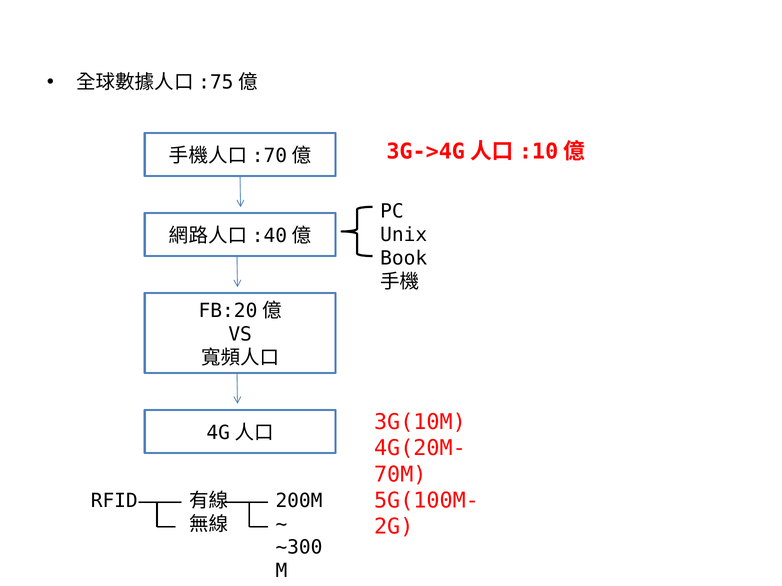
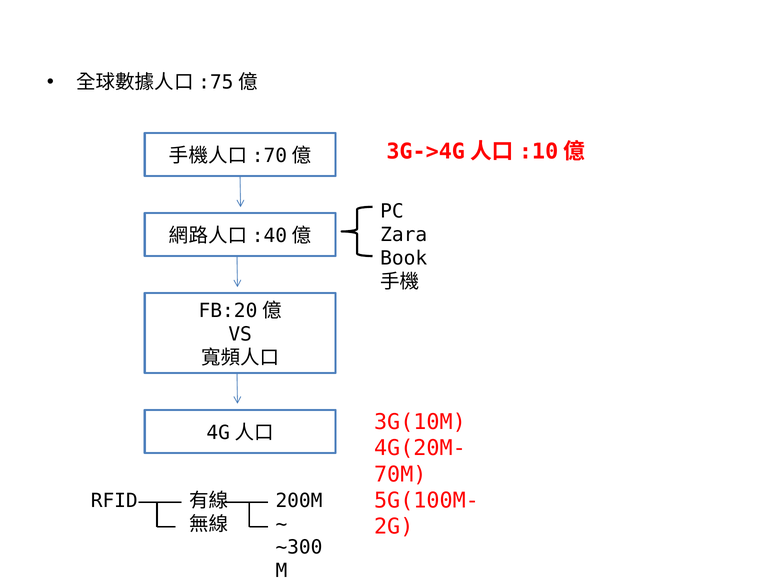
Unix: Unix -> Zara (404, 235)
